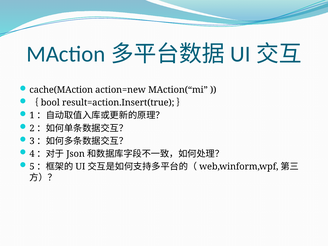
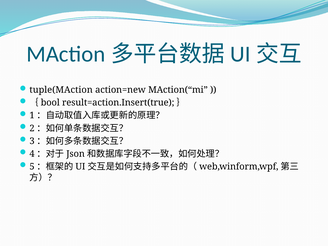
cache(MAction: cache(MAction -> tuple(MAction (61, 90)
